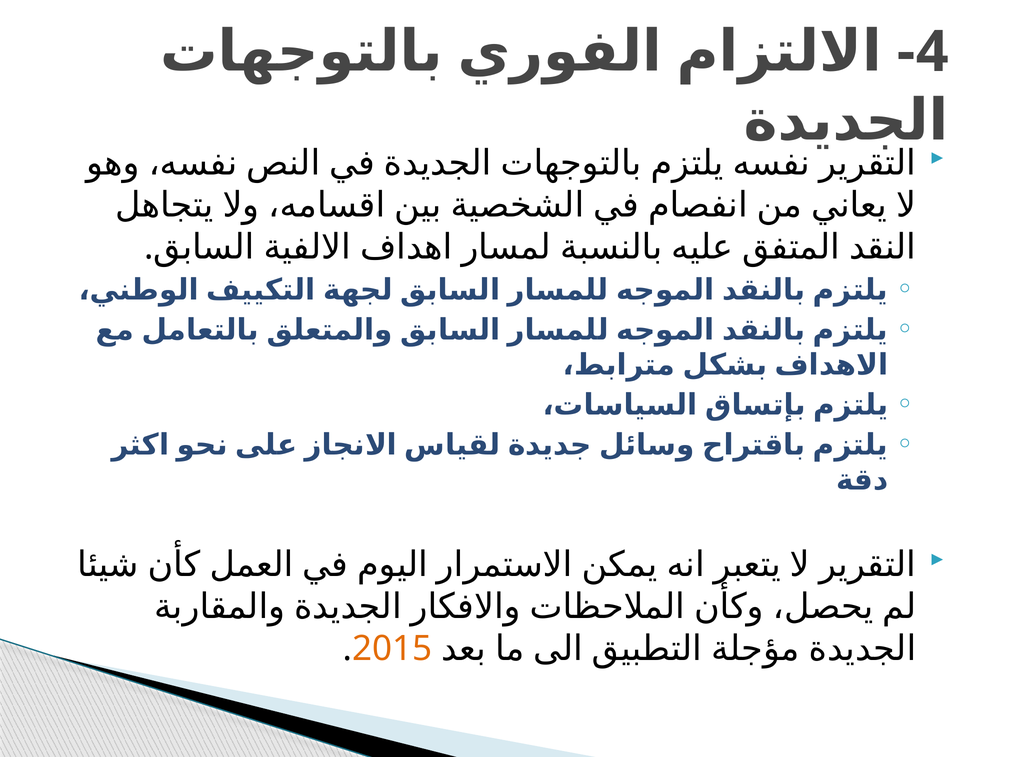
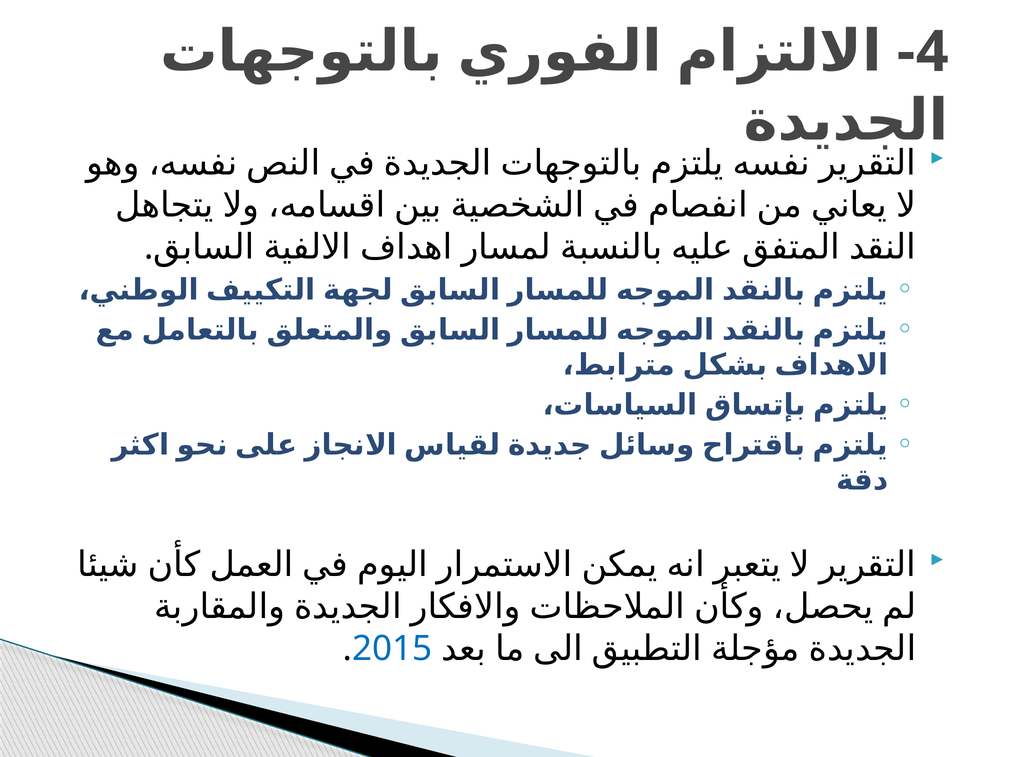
2015 colour: orange -> blue (392, 649)
